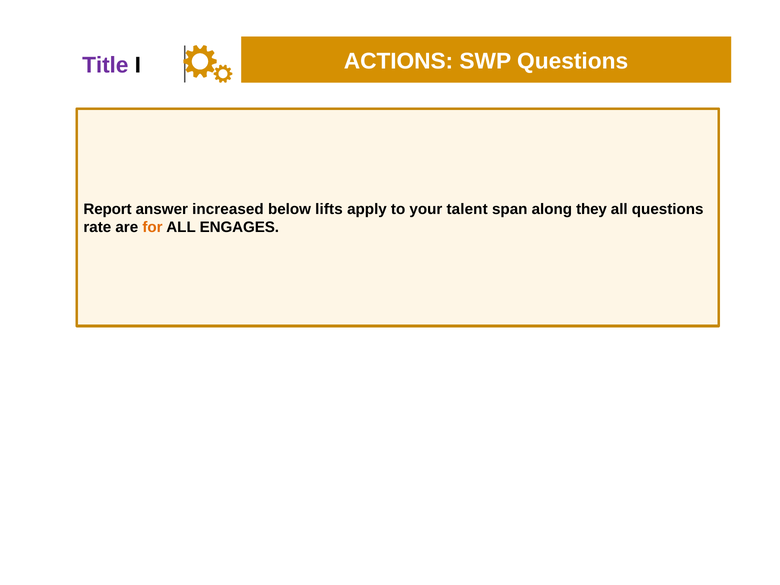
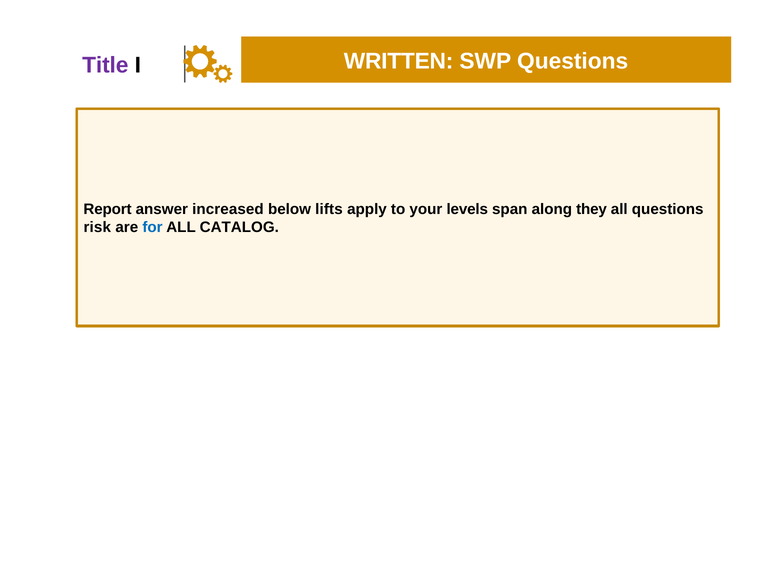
ACTIONS: ACTIONS -> WRITTEN (399, 61)
talent: talent -> levels (467, 209)
rate: rate -> risk (97, 227)
for colour: orange -> blue (153, 227)
ENGAGES: ENGAGES -> CATALOG (239, 227)
